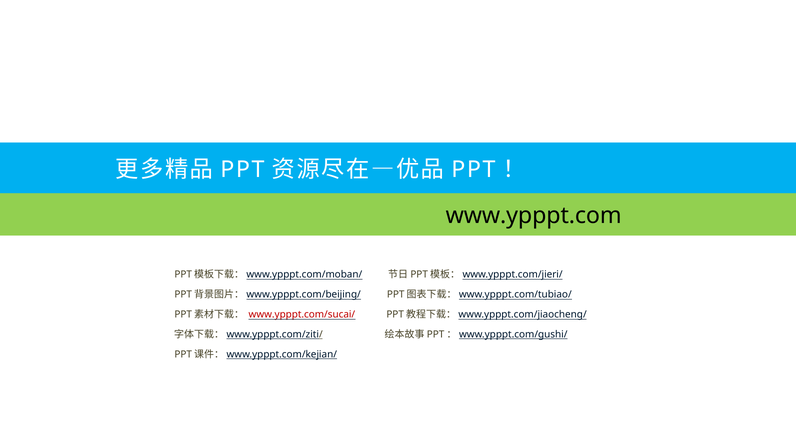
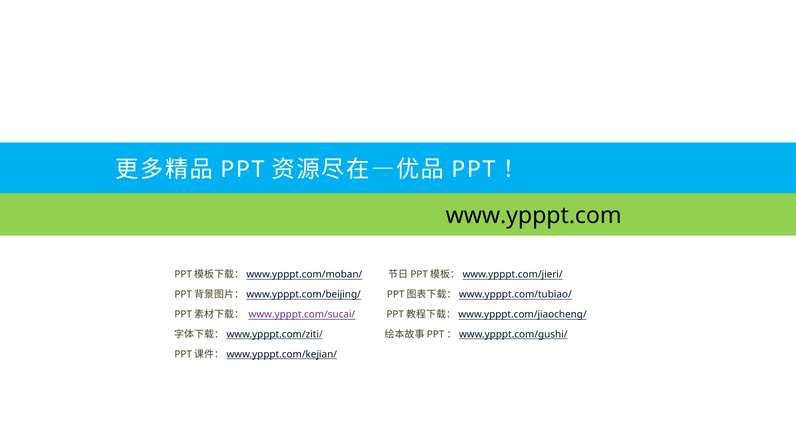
www.ypppt.com/sucai/ colour: red -> purple (302, 314)
